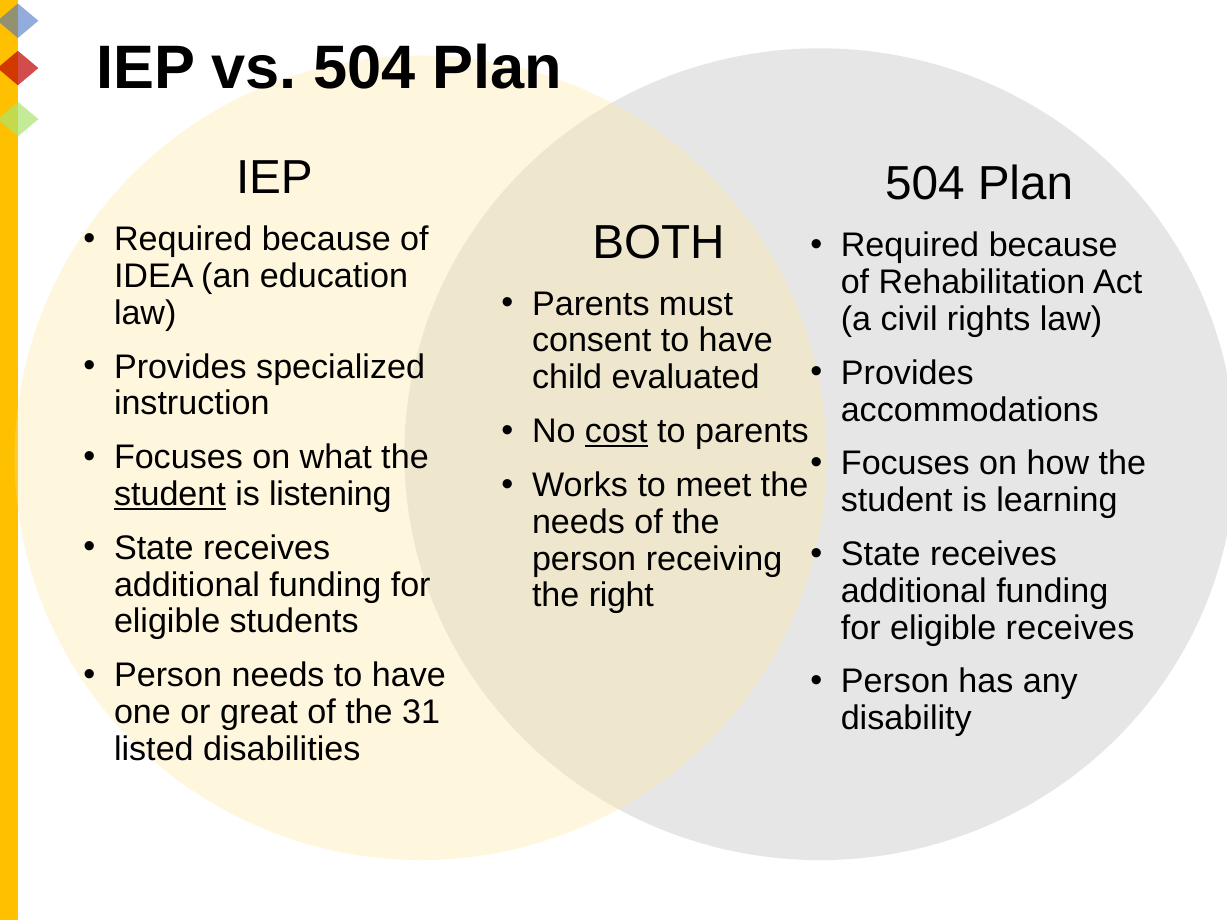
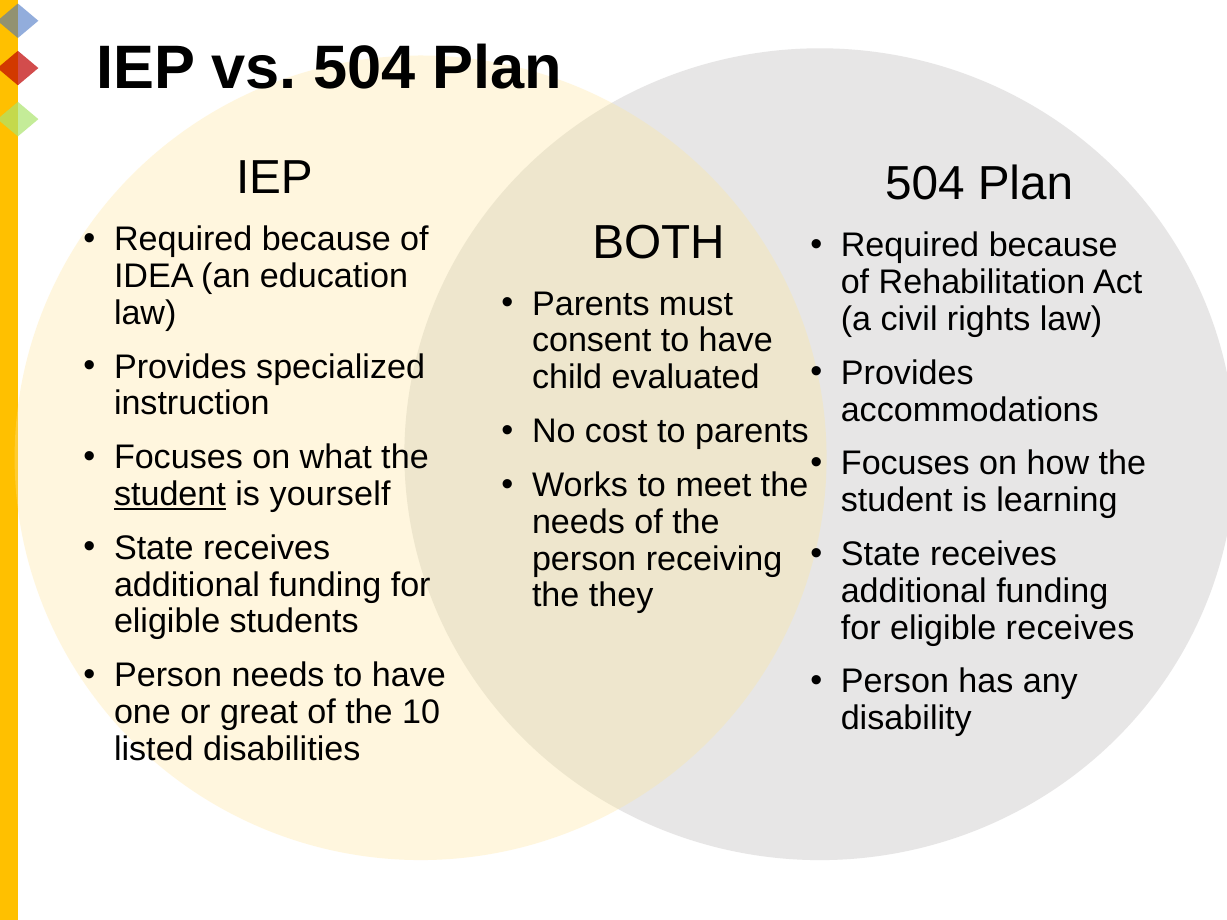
cost underline: present -> none (616, 431)
listening: listening -> yourself (330, 494)
right: right -> they (621, 596)
31: 31 -> 10 (421, 713)
